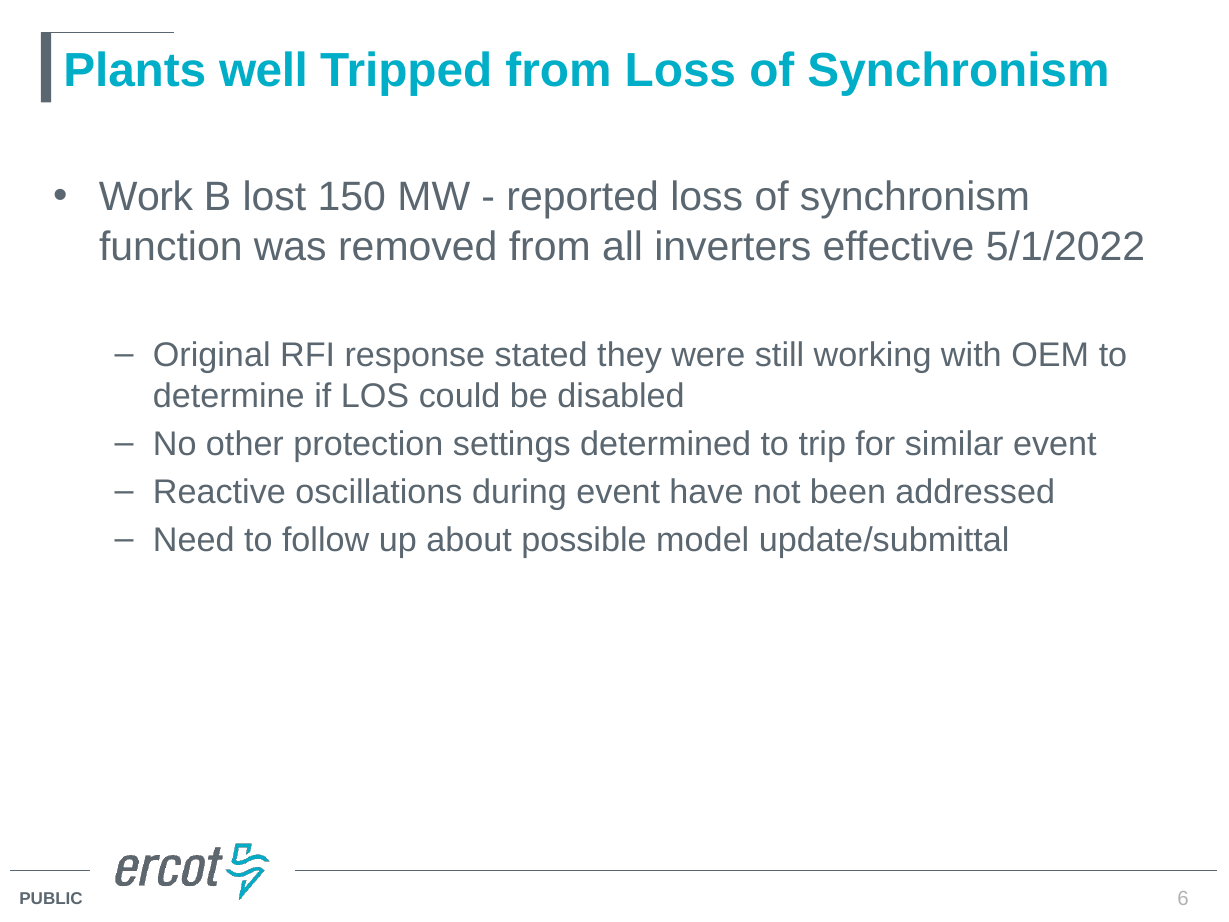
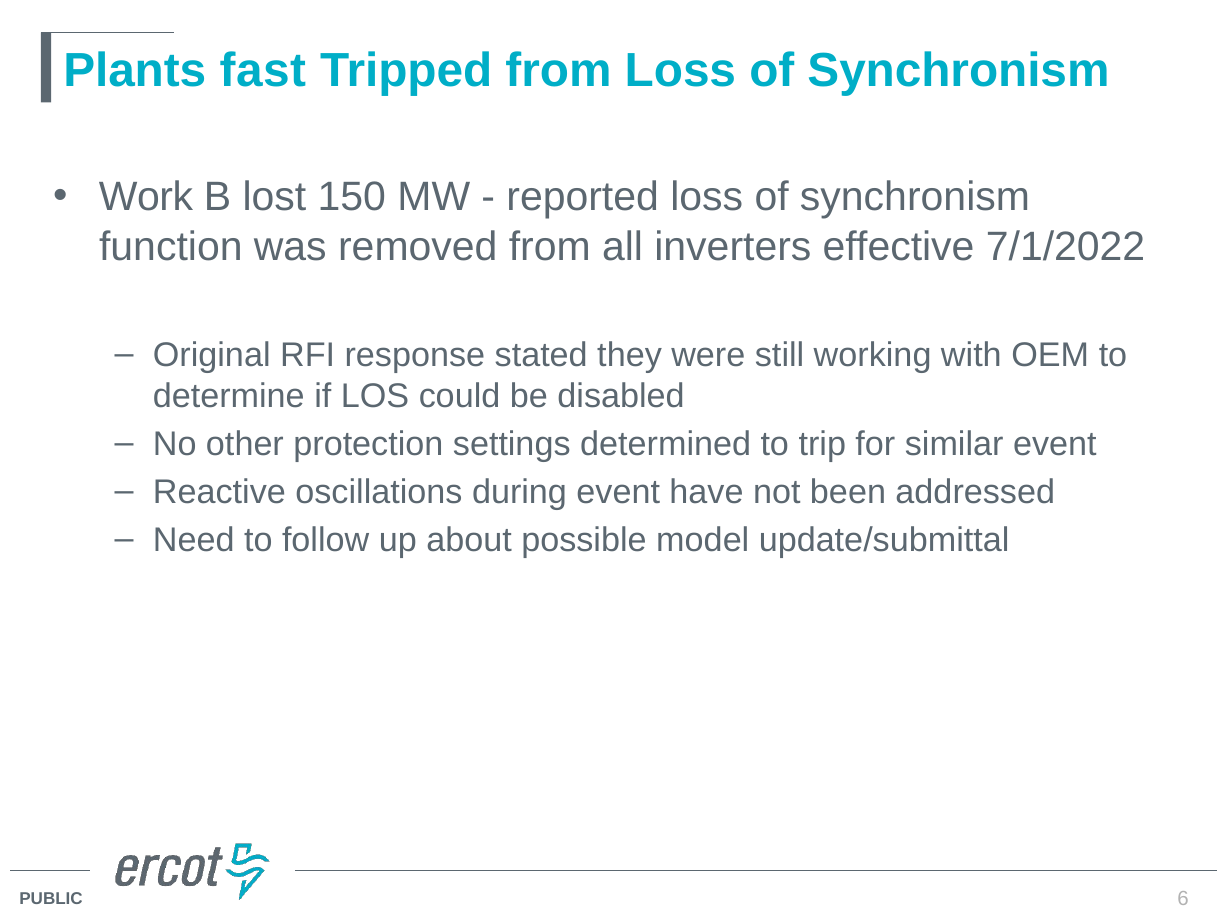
well: well -> fast (263, 71)
5/1/2022: 5/1/2022 -> 7/1/2022 (1066, 247)
